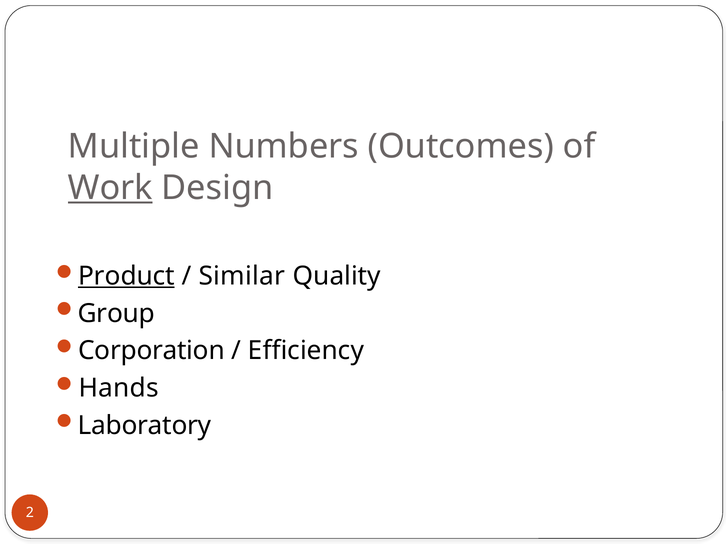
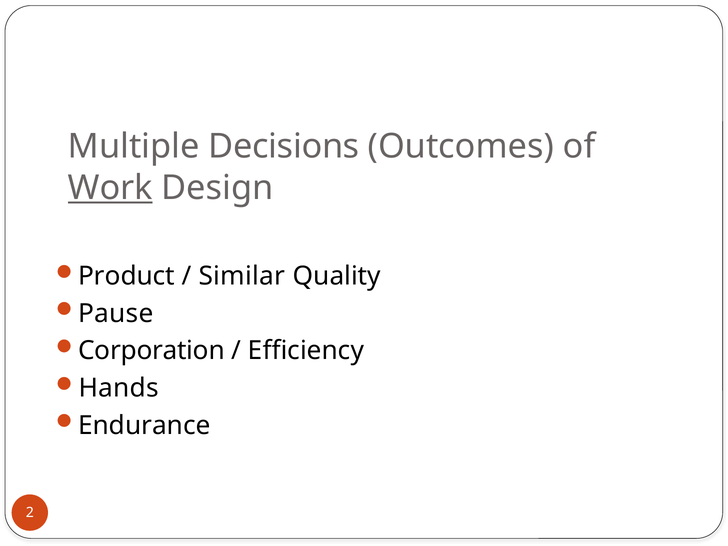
Numbers: Numbers -> Decisions (284, 146)
Product underline: present -> none (126, 276)
Group: Group -> Pause (116, 313)
Laboratory: Laboratory -> Endurance (144, 425)
